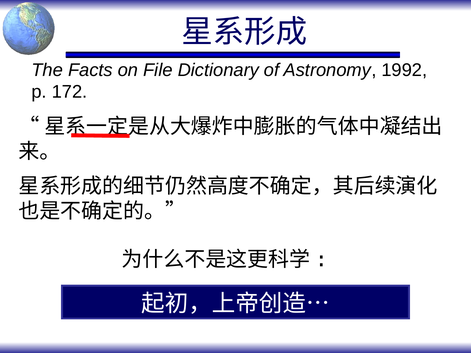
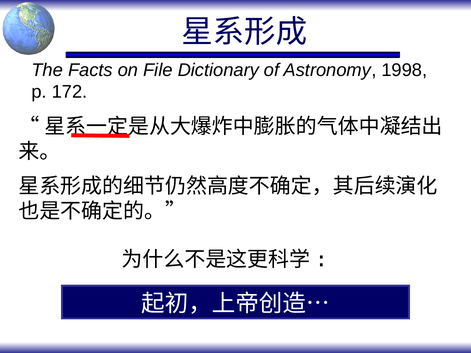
1992: 1992 -> 1998 (404, 70)
